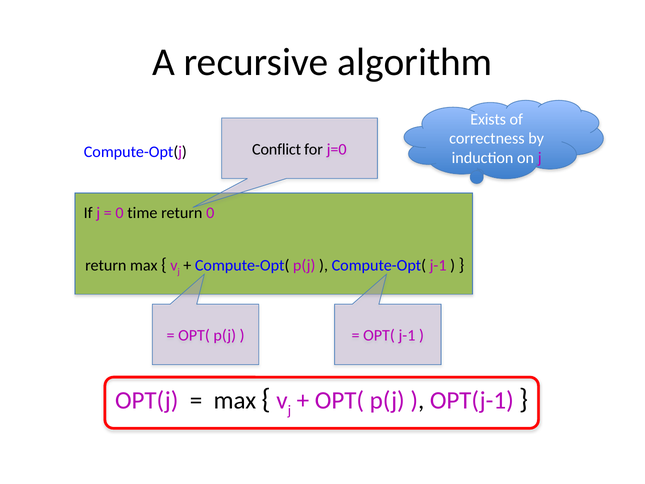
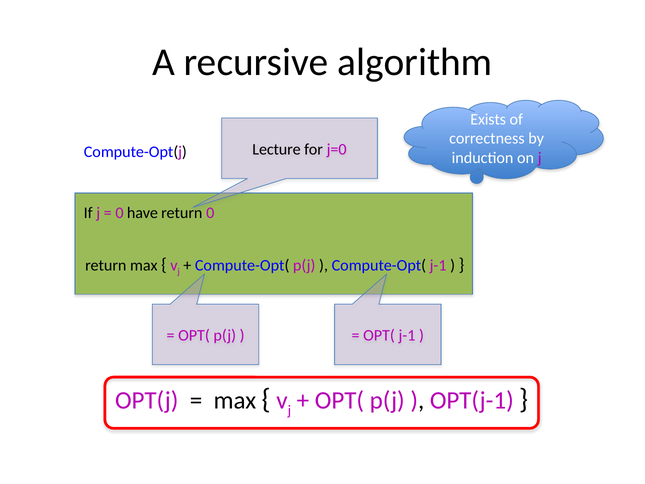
Conflict: Conflict -> Lecture (277, 149)
time: time -> have (142, 213)
